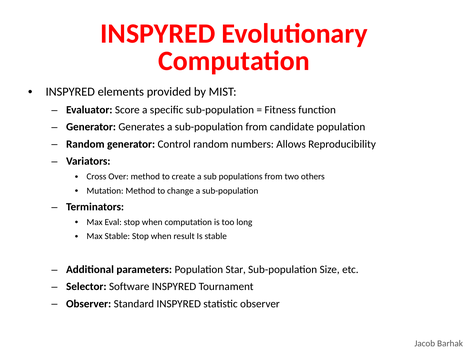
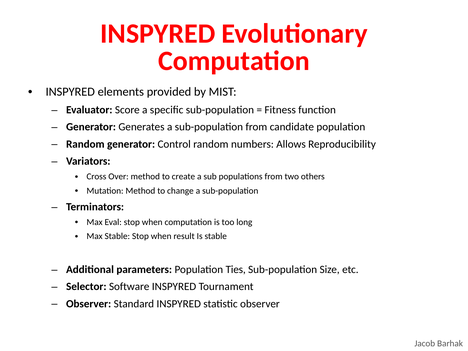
Star: Star -> Ties (236, 269)
